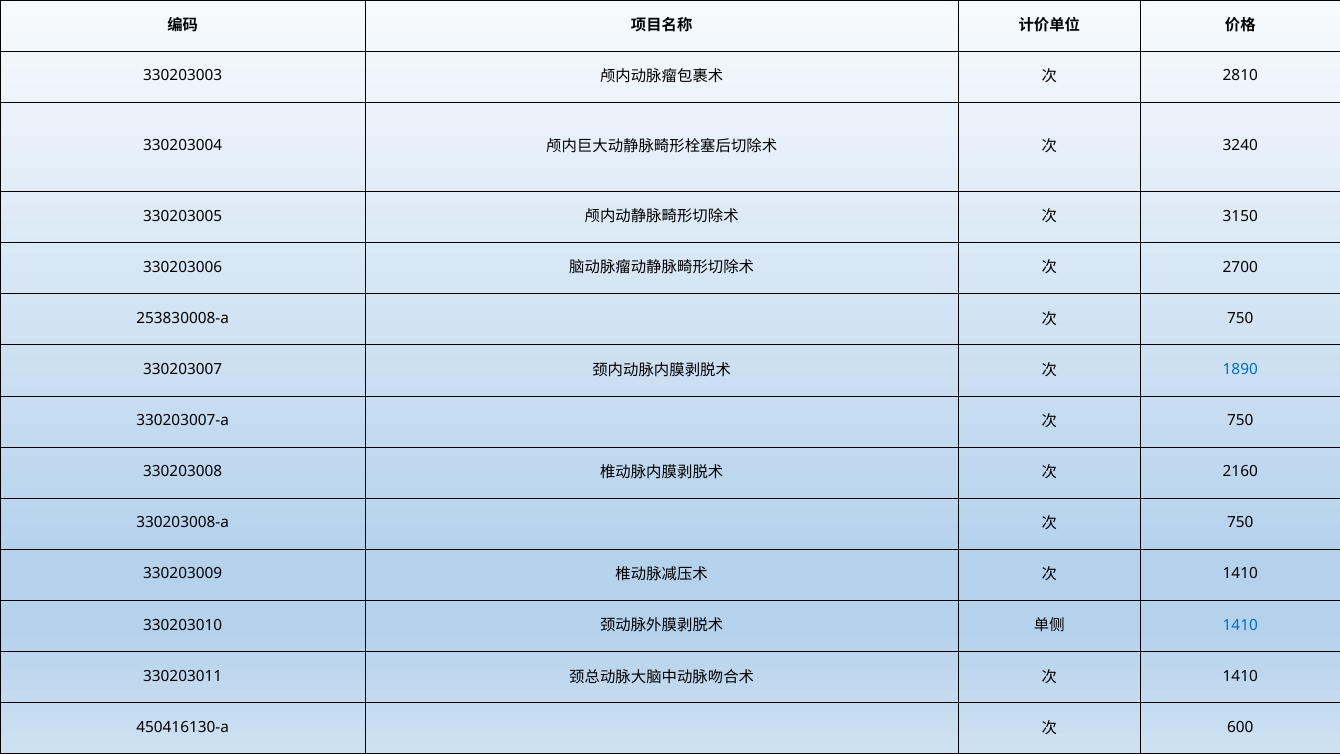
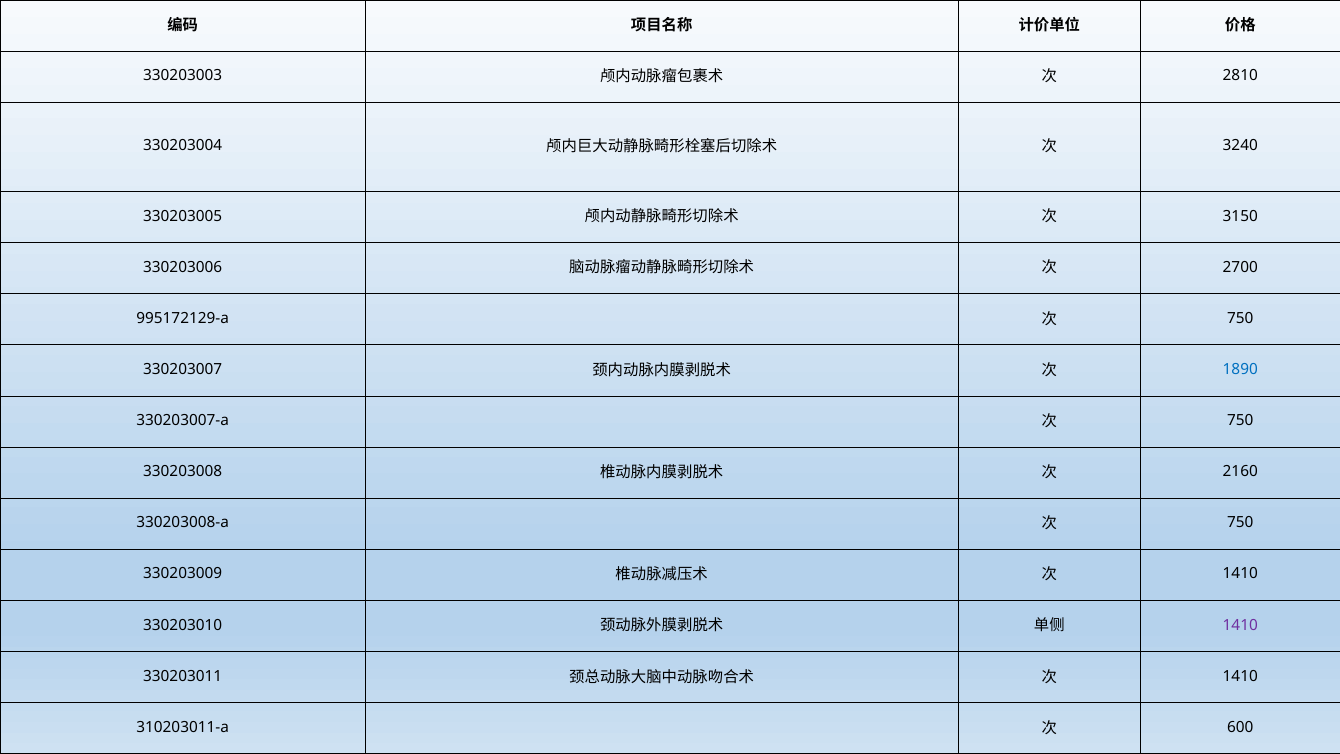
253830008-a: 253830008-a -> 995172129-a (183, 318)
1410 colour: blue -> purple (1240, 625)
450416130-a: 450416130-a -> 310203011-a (183, 727)
